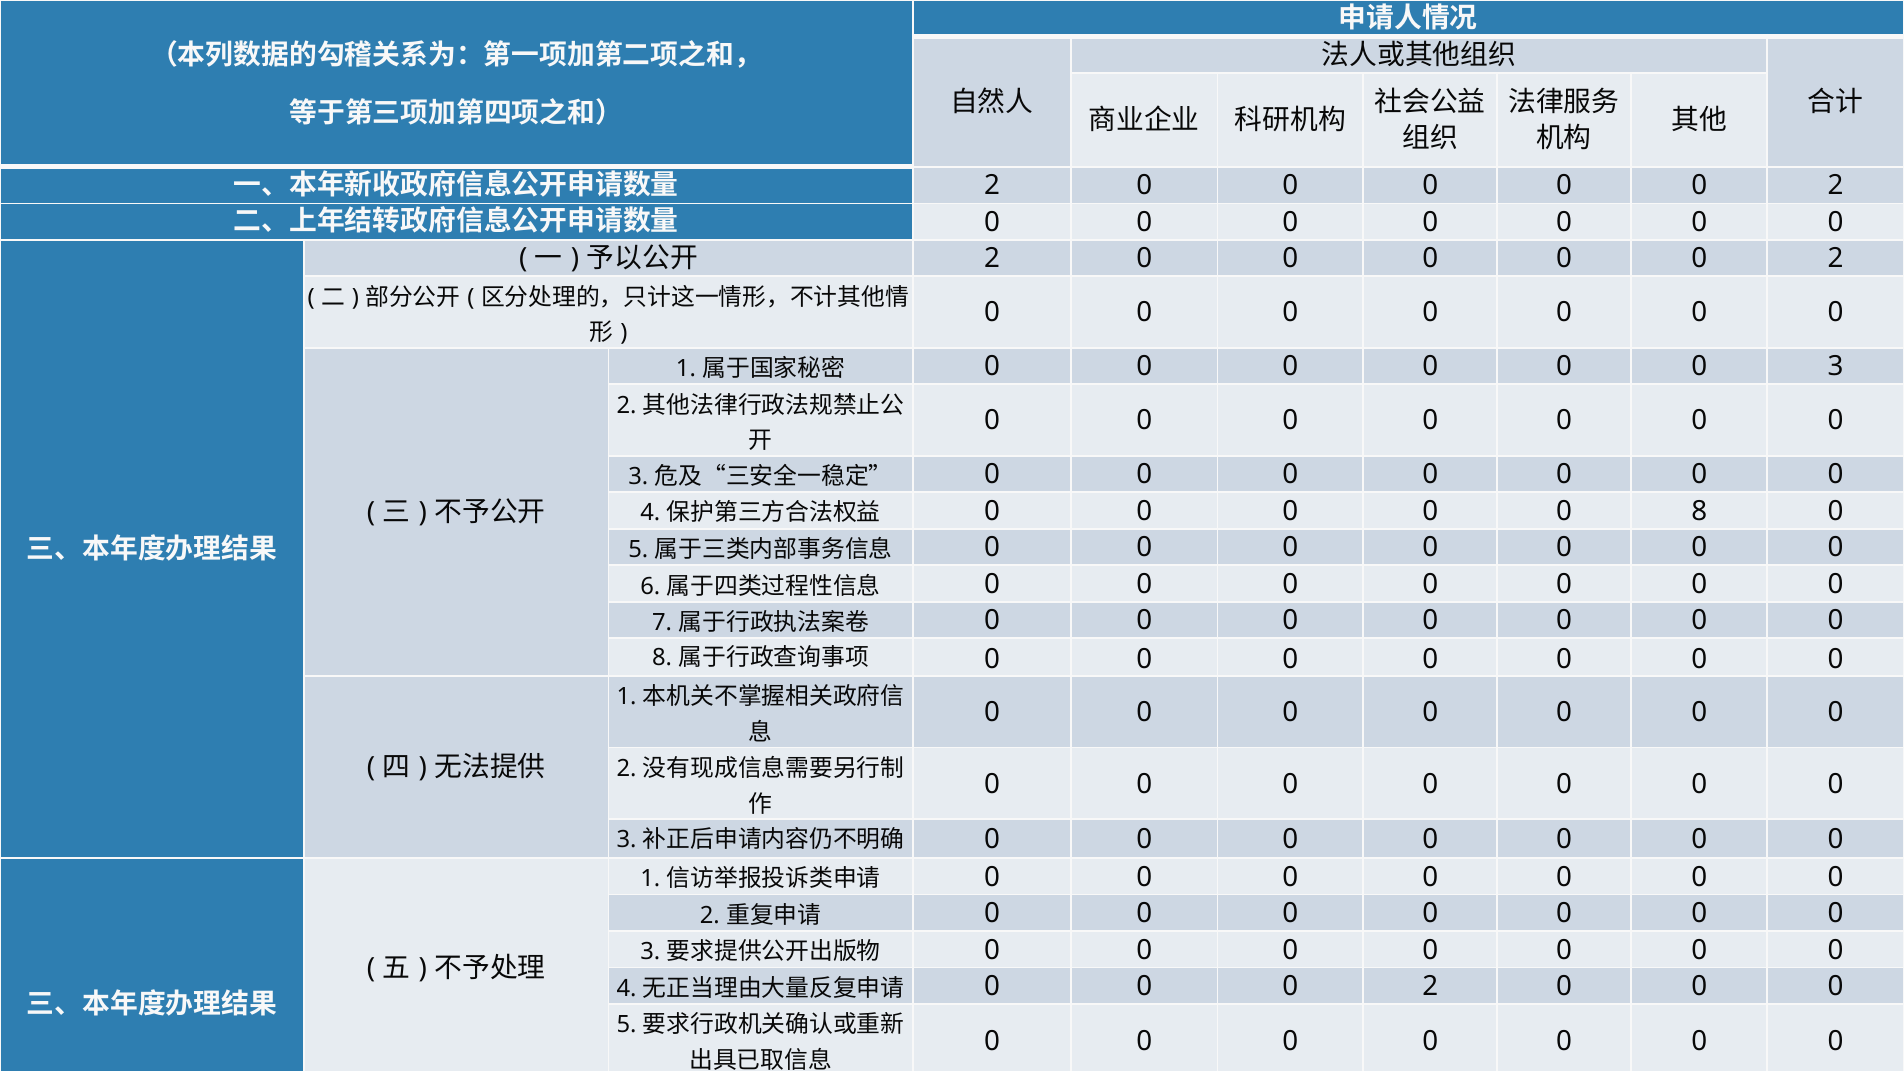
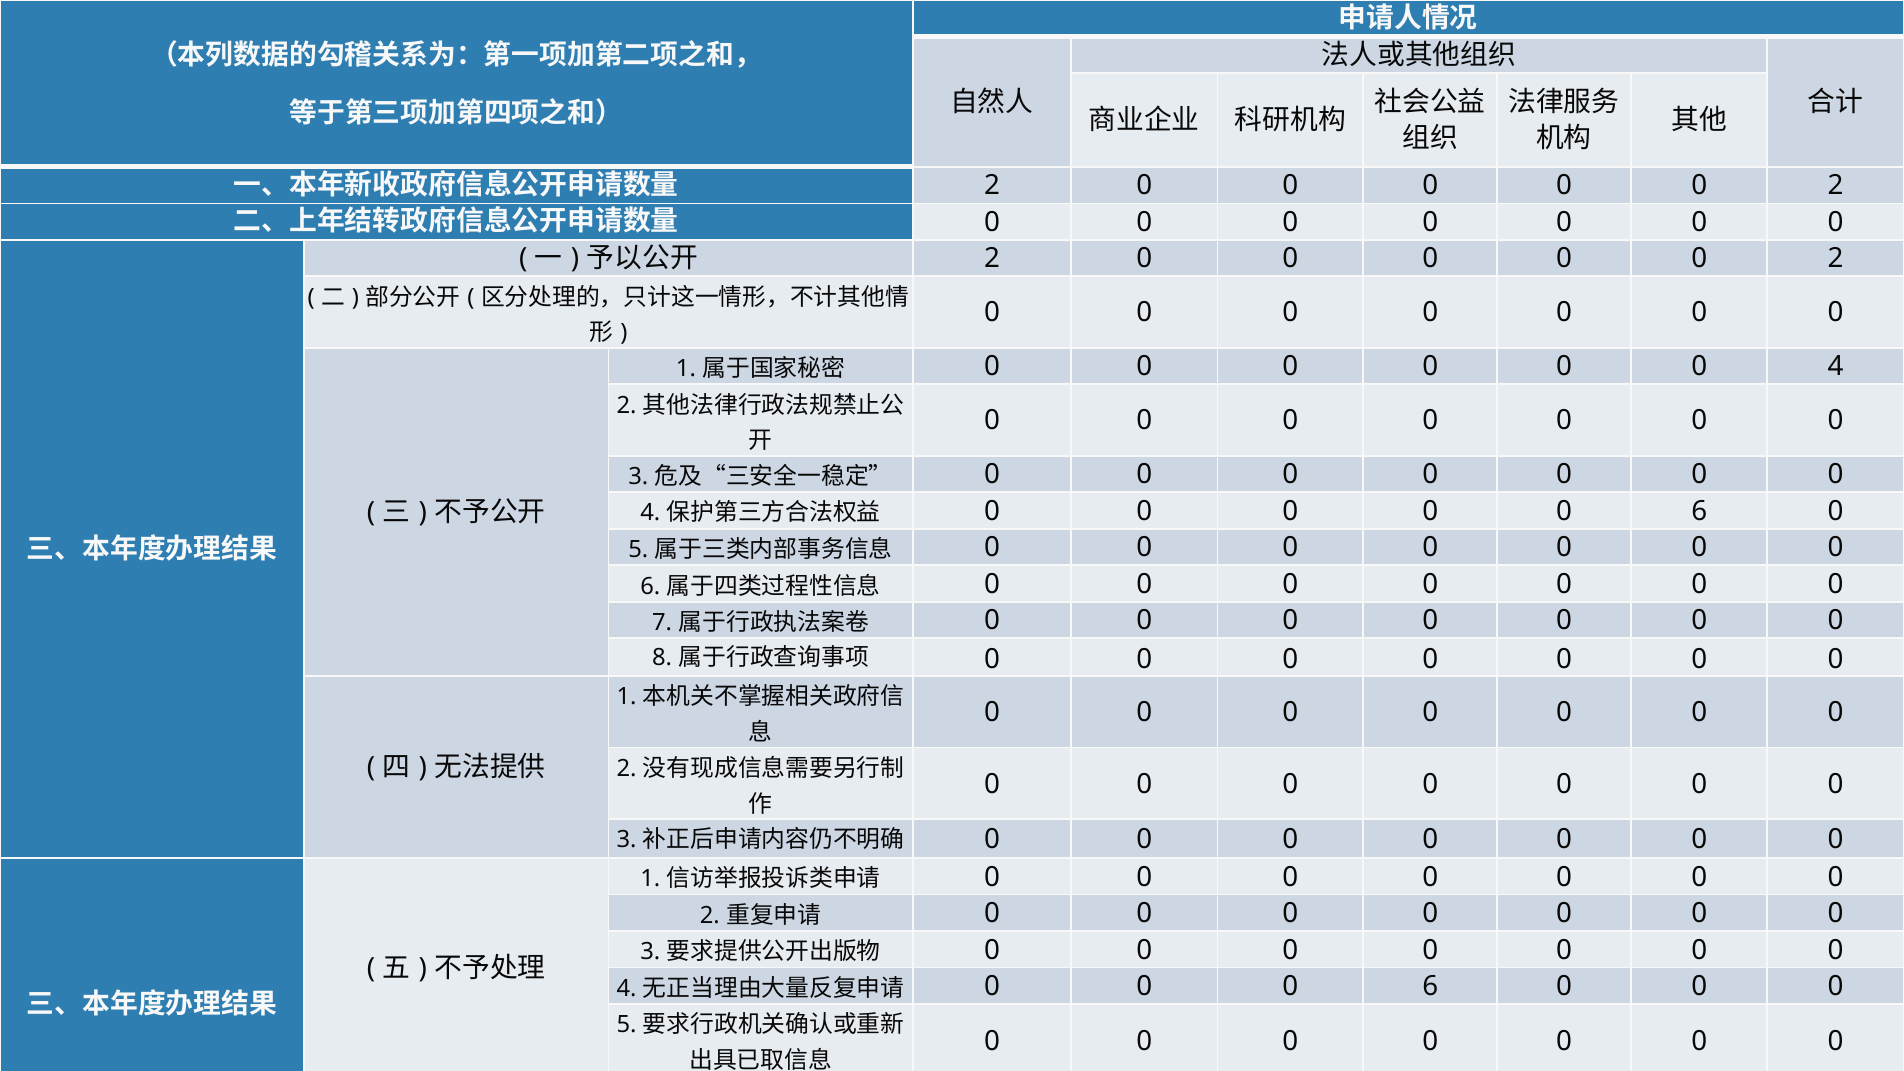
3: 3 -> 4 (1836, 367)
8: 8 -> 6 (1699, 511)
2: 2 -> 6 (1430, 986)
